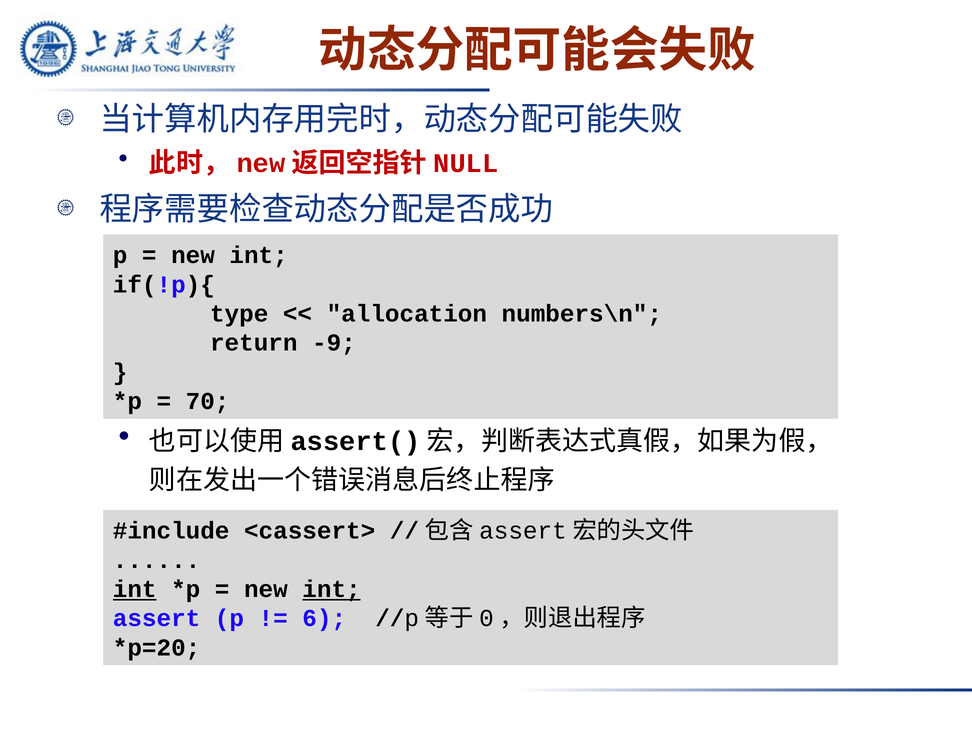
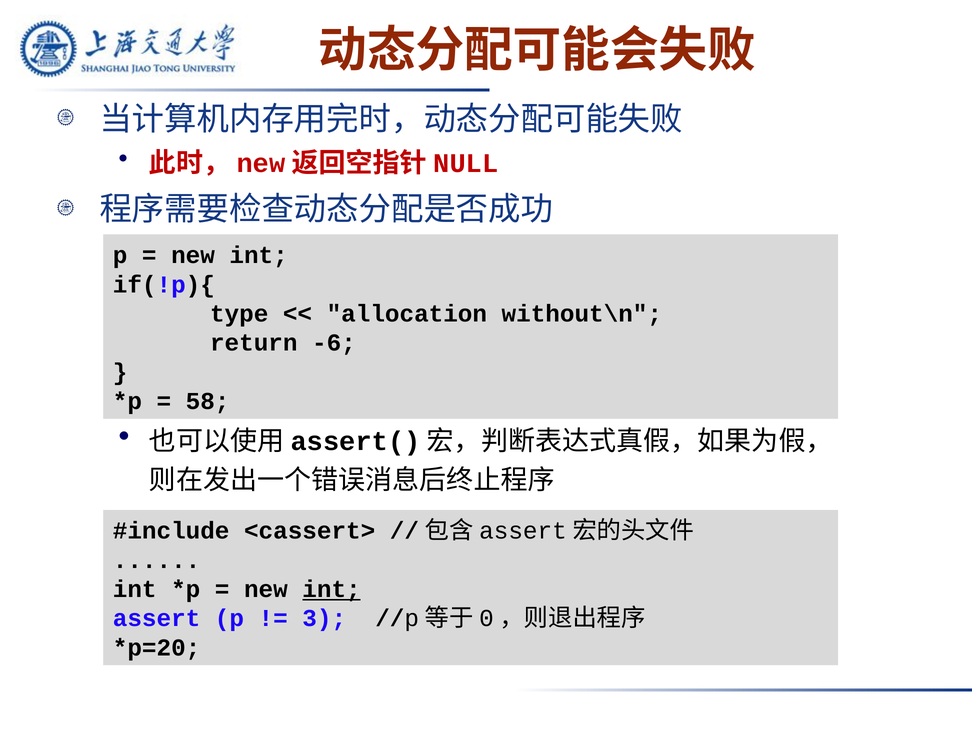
numbers\n: numbers\n -> without\n (582, 314)
-9: -9 -> -6 (334, 343)
70: 70 -> 58 (208, 401)
int underline: present -> none (135, 589)
6: 6 -> 3 (324, 618)
